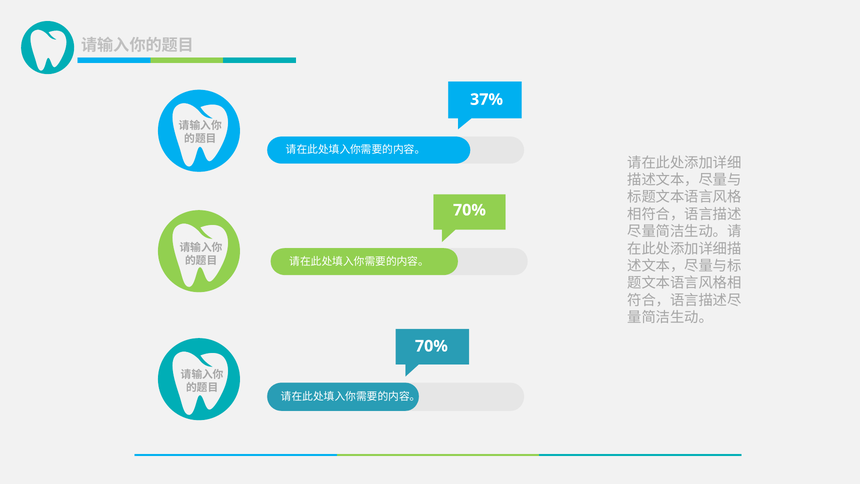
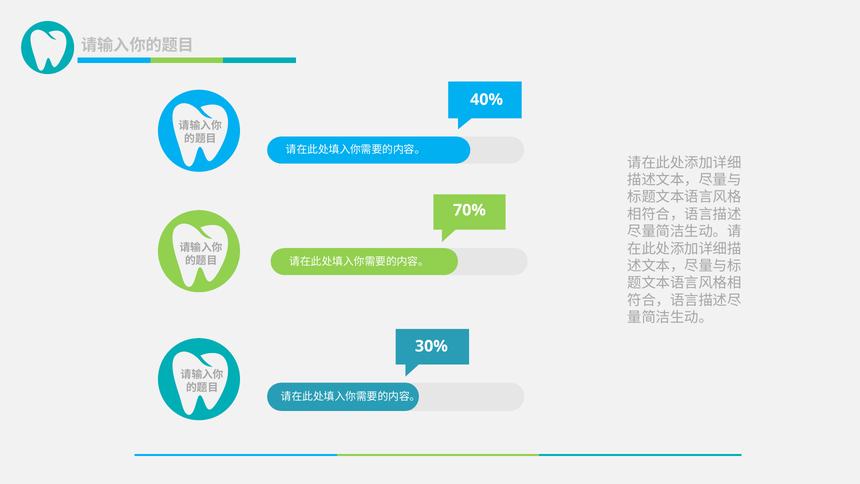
37%: 37% -> 40% (487, 99)
70%: 70% -> 30% (431, 346)
